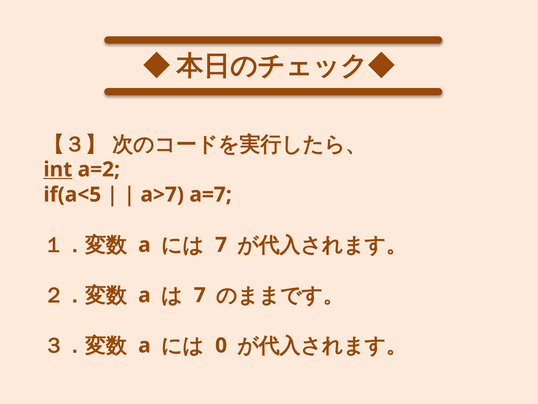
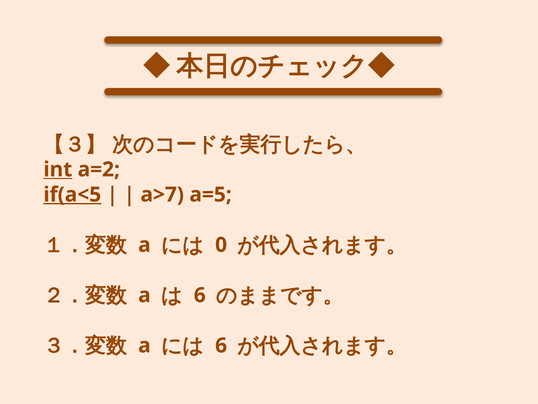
if(a<5 underline: none -> present (72, 194)
a=7: a=7 -> a=5 (211, 194)
7: 7 -> 0 (221, 245)
7: 7 -> 6 (200, 295)
0: 0 -> 6 (221, 345)
